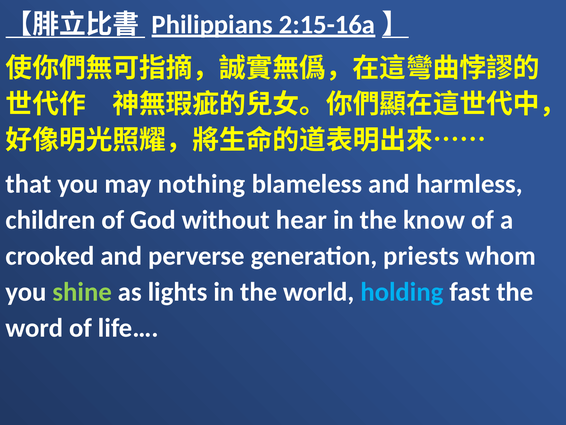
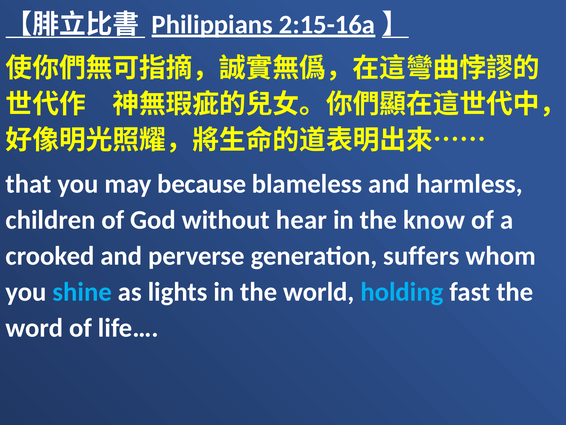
nothing: nothing -> because (202, 184)
priests: priests -> suffers (421, 256)
shine colour: light green -> light blue (82, 292)
